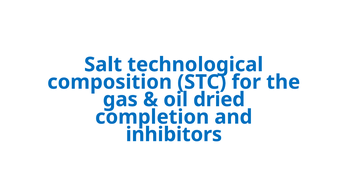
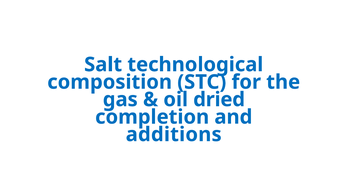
inhibitors: inhibitors -> additions (174, 134)
